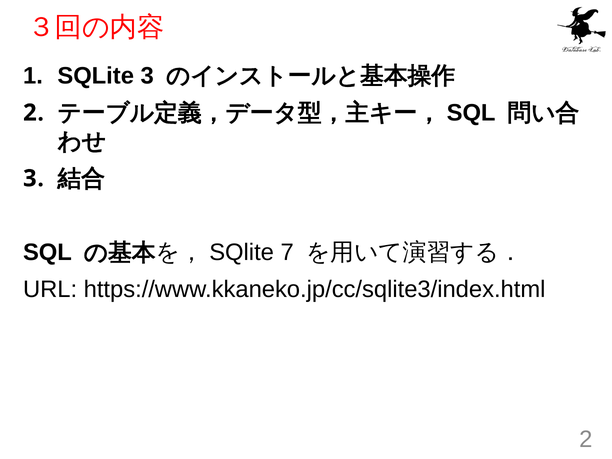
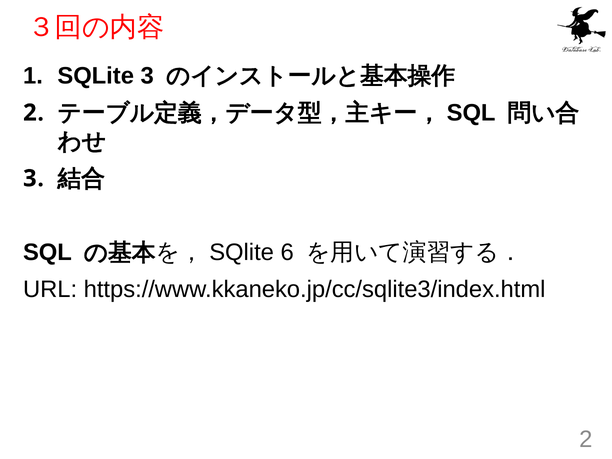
7: 7 -> 6 (287, 253)
